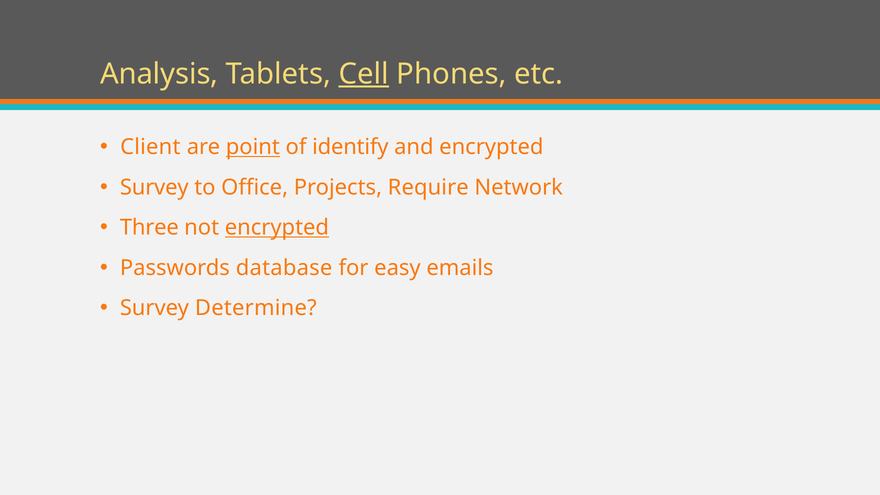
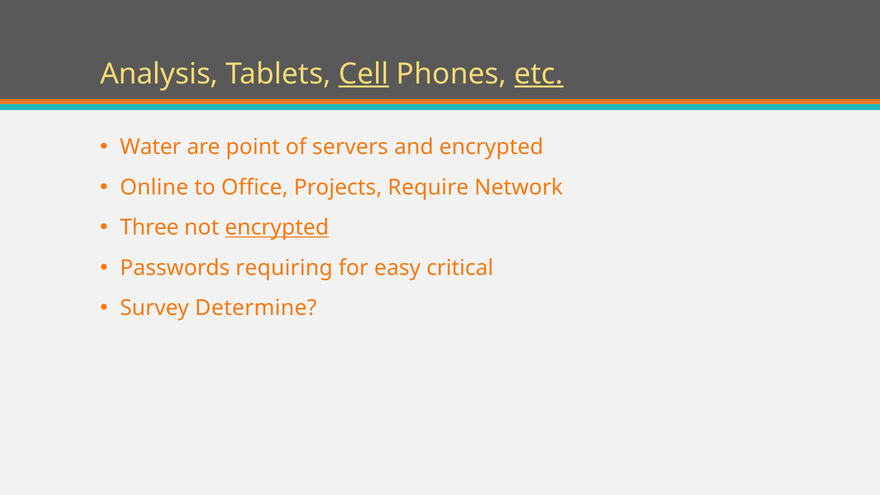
etc underline: none -> present (539, 74)
Client: Client -> Water (151, 147)
point underline: present -> none (253, 147)
identify: identify -> servers (350, 147)
Survey: Survey -> Online (154, 187)
database: database -> requiring (284, 268)
emails: emails -> critical (460, 268)
